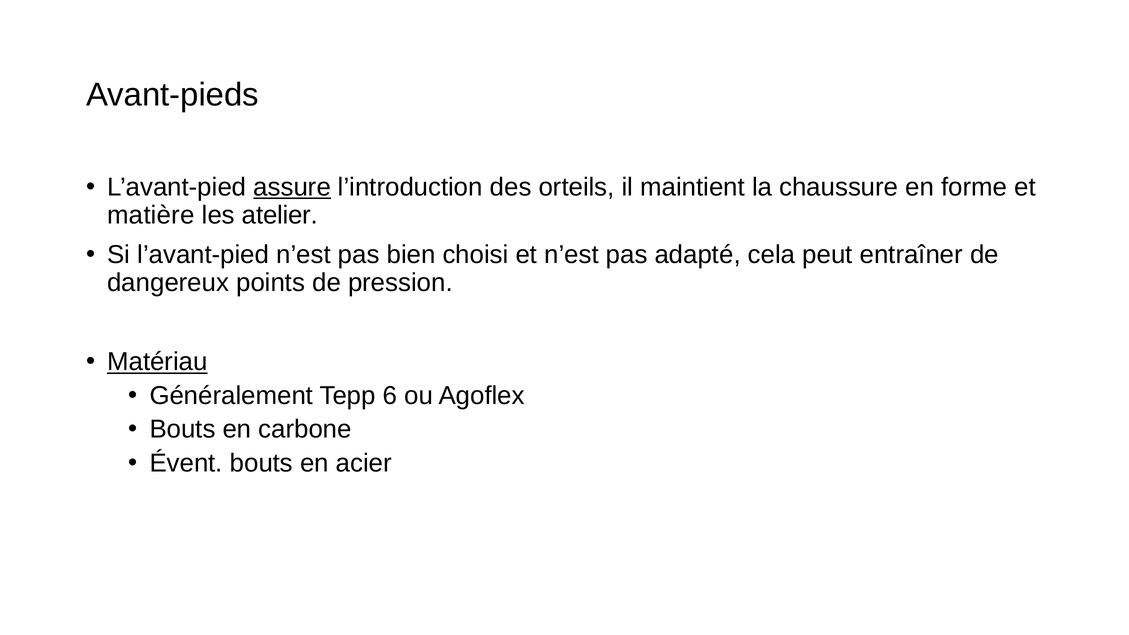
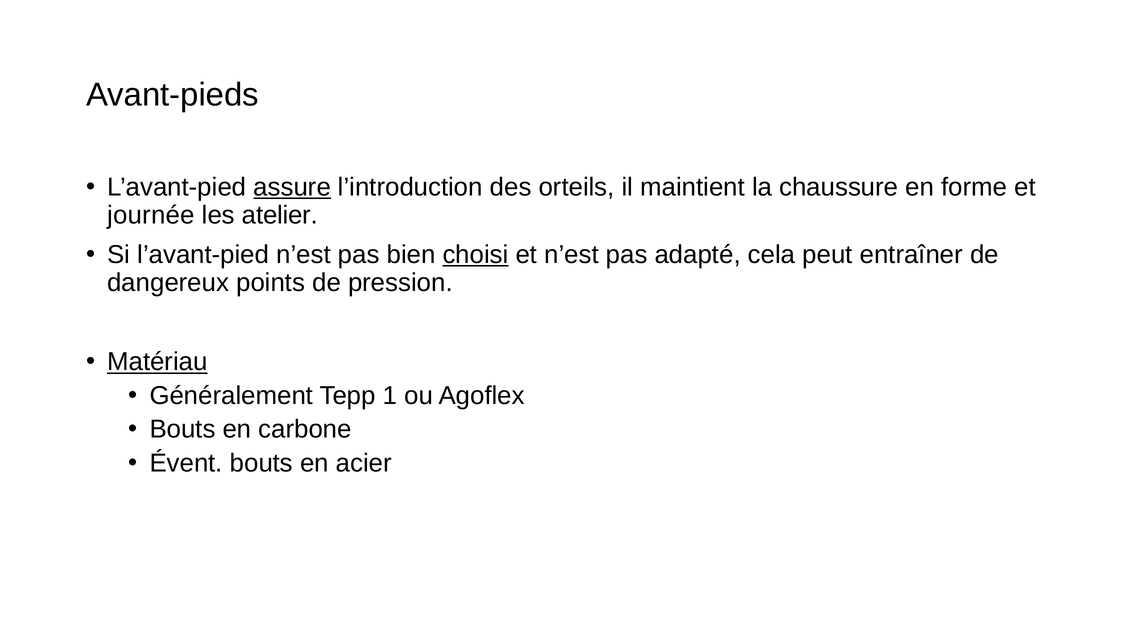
matière: matière -> journée (151, 215)
choisi underline: none -> present (476, 255)
6: 6 -> 1 (390, 396)
